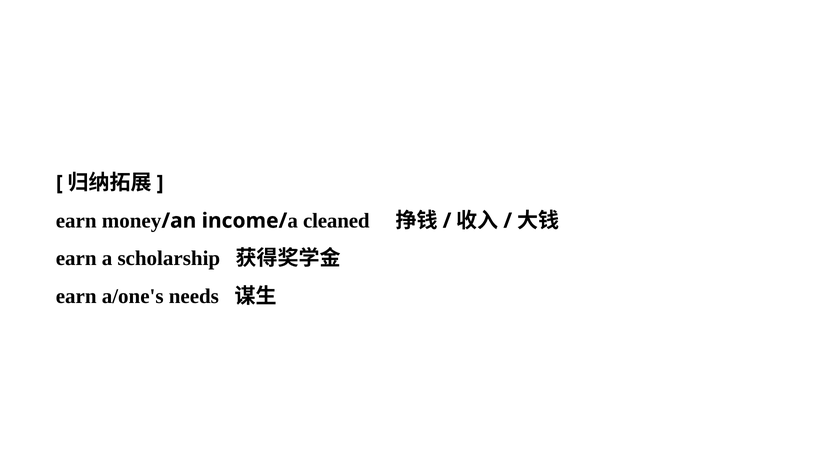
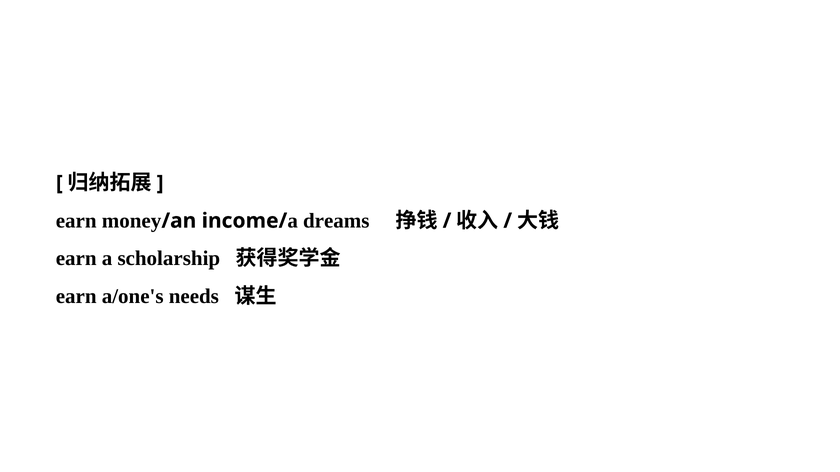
cleaned: cleaned -> dreams (336, 221)
